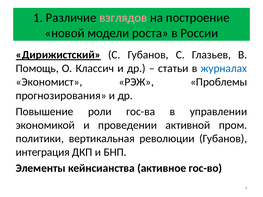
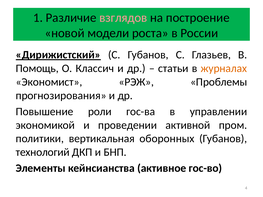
журналах colour: blue -> orange (224, 69)
революции: революции -> оборонных (167, 139)
интеграция: интеграция -> технологий (43, 152)
